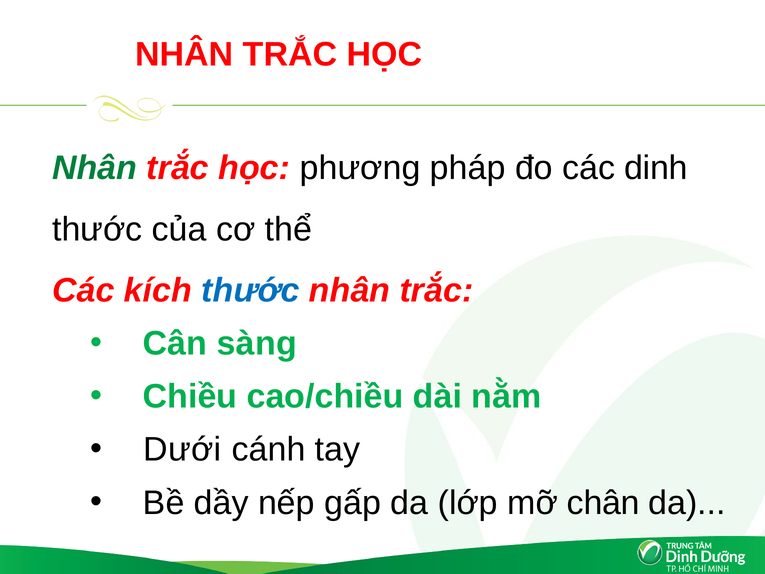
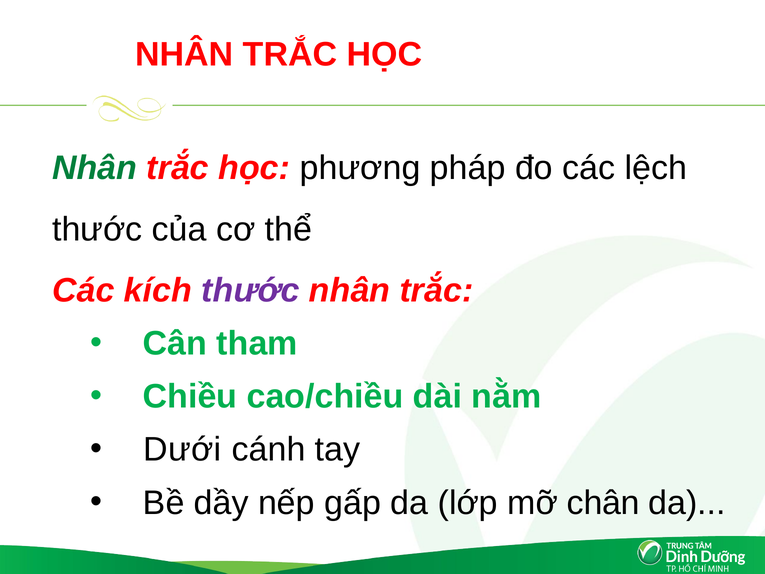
dinh: dinh -> lệch (656, 168)
thước colour: blue -> purple (250, 290)
sàng: sàng -> tham (257, 343)
